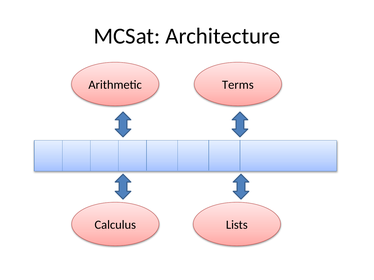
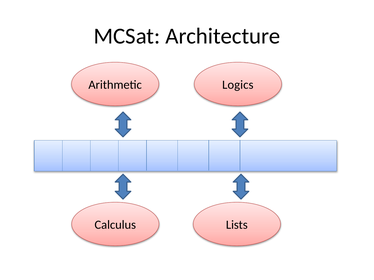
Terms: Terms -> Logics (238, 85)
